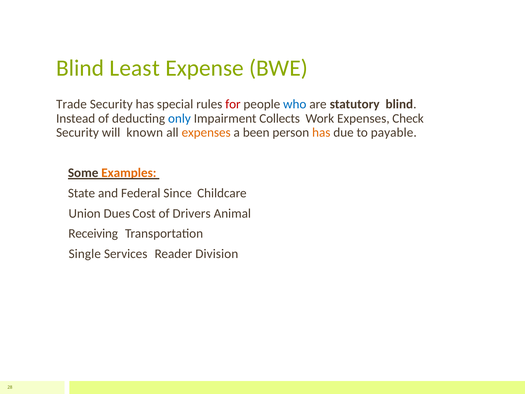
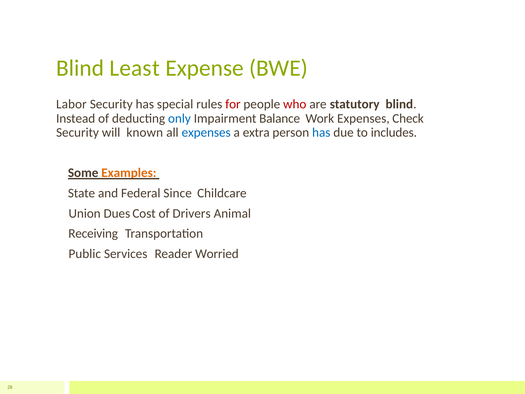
Trade: Trade -> Labor (71, 104)
who colour: blue -> red (295, 104)
Collects: Collects -> Balance (280, 118)
expenses colour: orange -> blue (206, 132)
been: been -> extra (256, 132)
has colour: orange -> blue (321, 132)
payable: payable -> includes (394, 132)
Single: Single -> Public (85, 254)
Division: Division -> Worried (217, 254)
